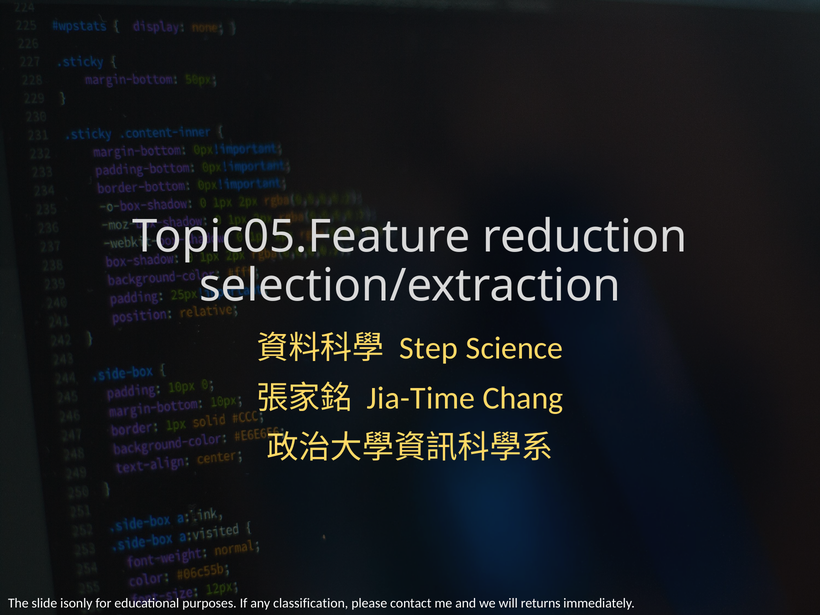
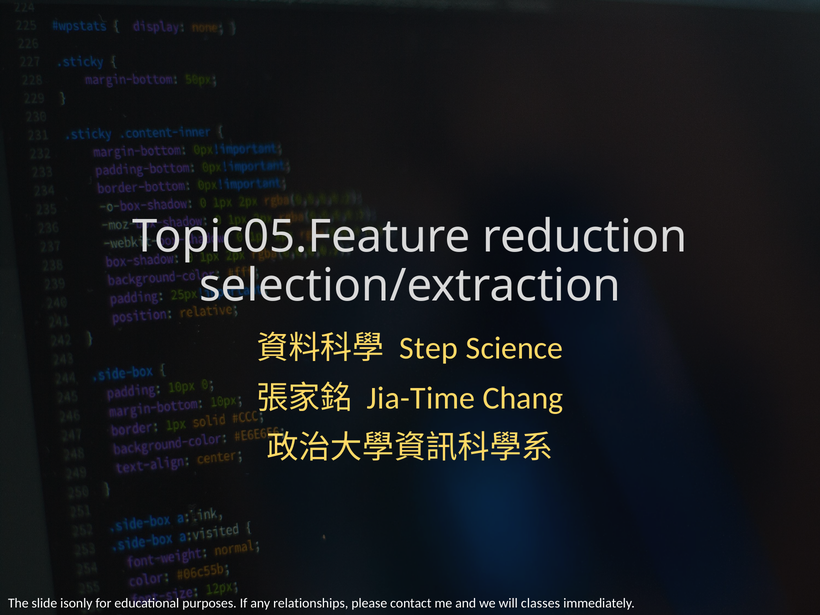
classification: classification -> relationships (311, 603)
returns: returns -> classes (541, 603)
